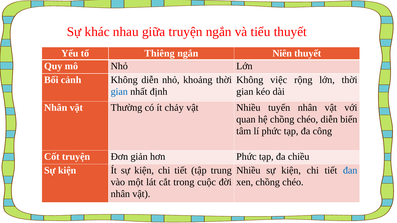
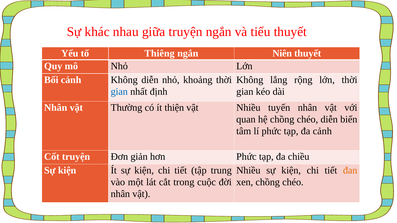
việc: việc -> lắng (279, 80)
chảy: chảy -> thiện (174, 108)
đa công: công -> cảnh (322, 131)
đan colour: blue -> orange (350, 171)
